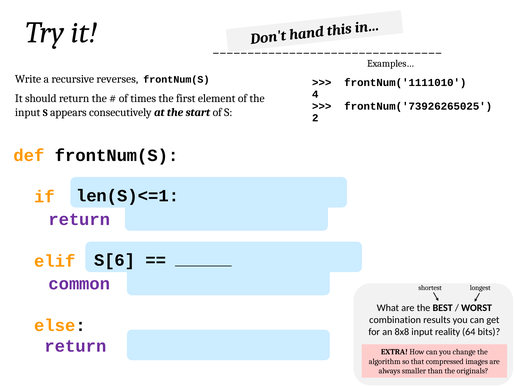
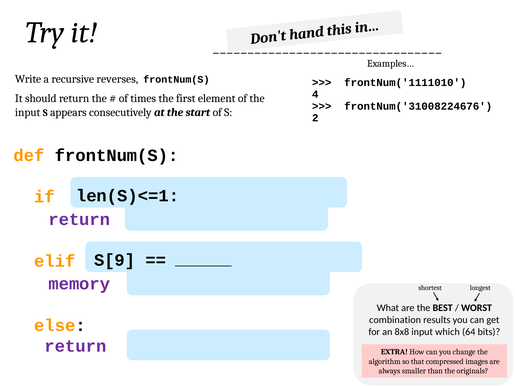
frontNum('73926265025: frontNum('73926265025 -> frontNum('31008224676 (418, 106)
S[6: S[6 -> S[9 (115, 260)
common: common -> memory (79, 284)
reality: reality -> which (447, 332)
